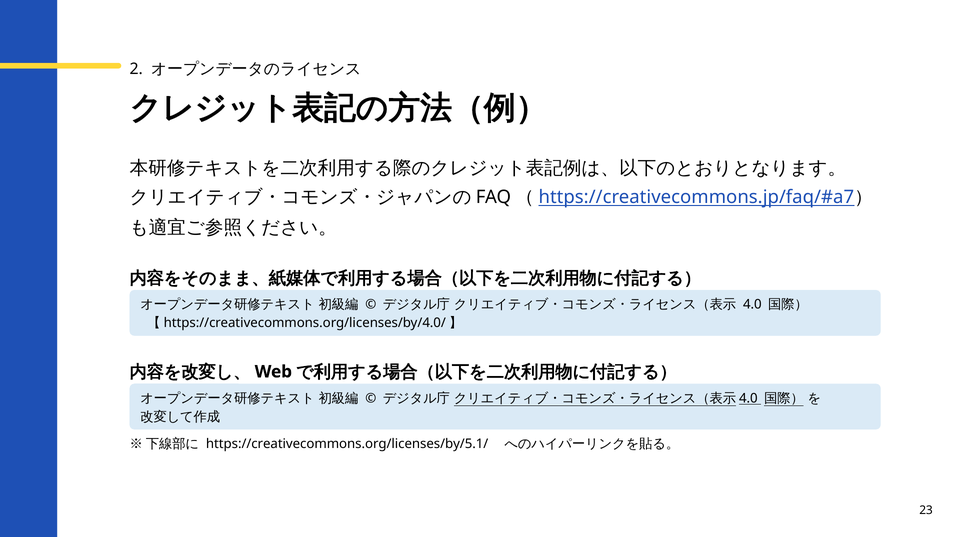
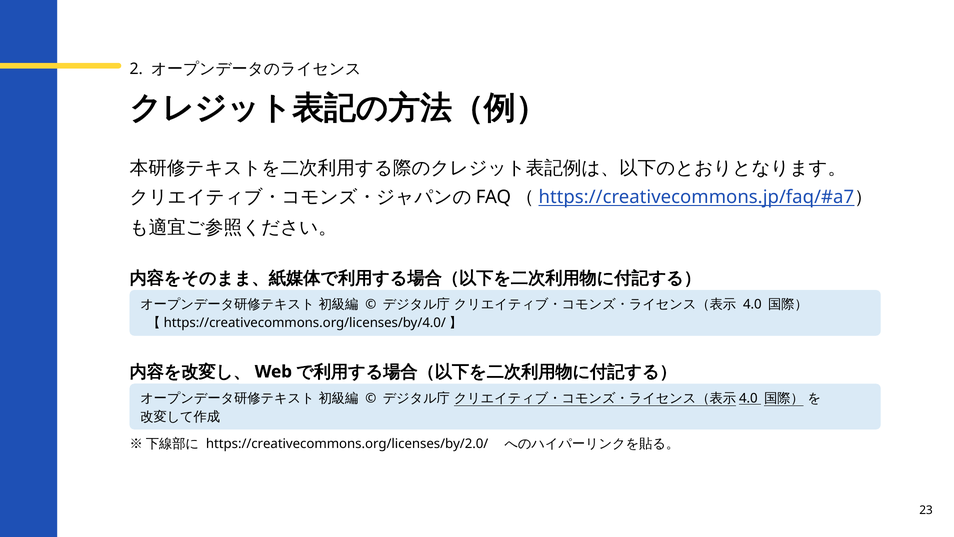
https://creativecommons.org/licenses/by/5.1/: https://creativecommons.org/licenses/by/5.1/ -> https://creativecommons.org/licenses/by/2.0/ (347, 443)
